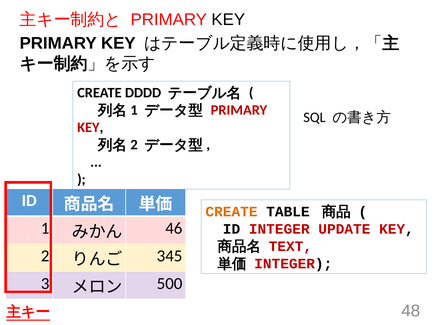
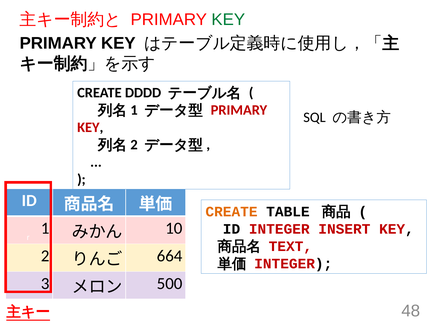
KEY colour: black -> green (228, 19)
46: 46 -> 10 (174, 229)
UPDATE: UPDATE -> INSERT (344, 229)
345: 345 -> 664 (170, 256)
